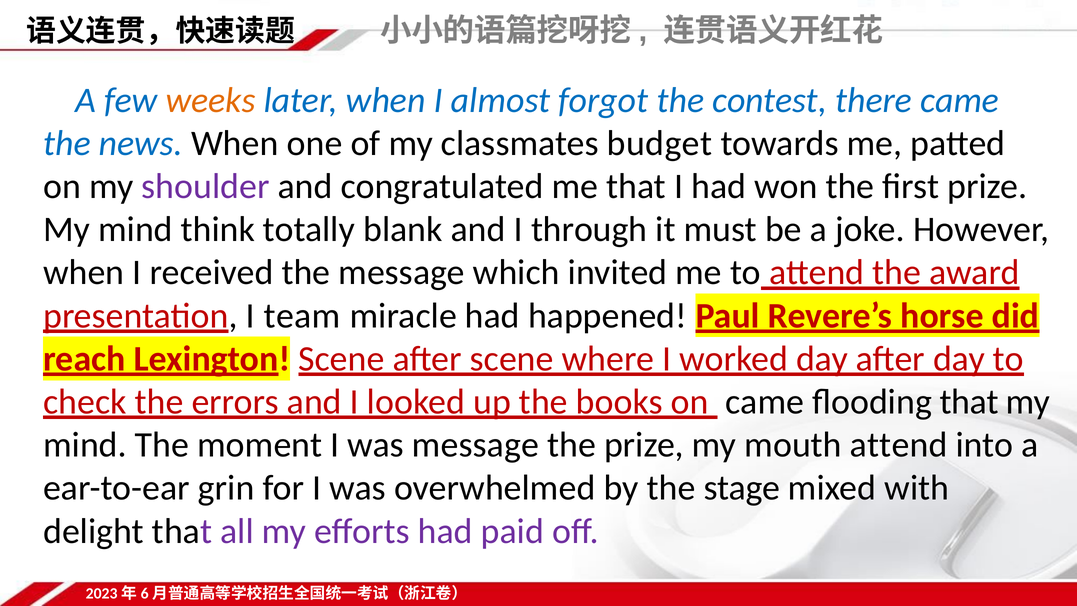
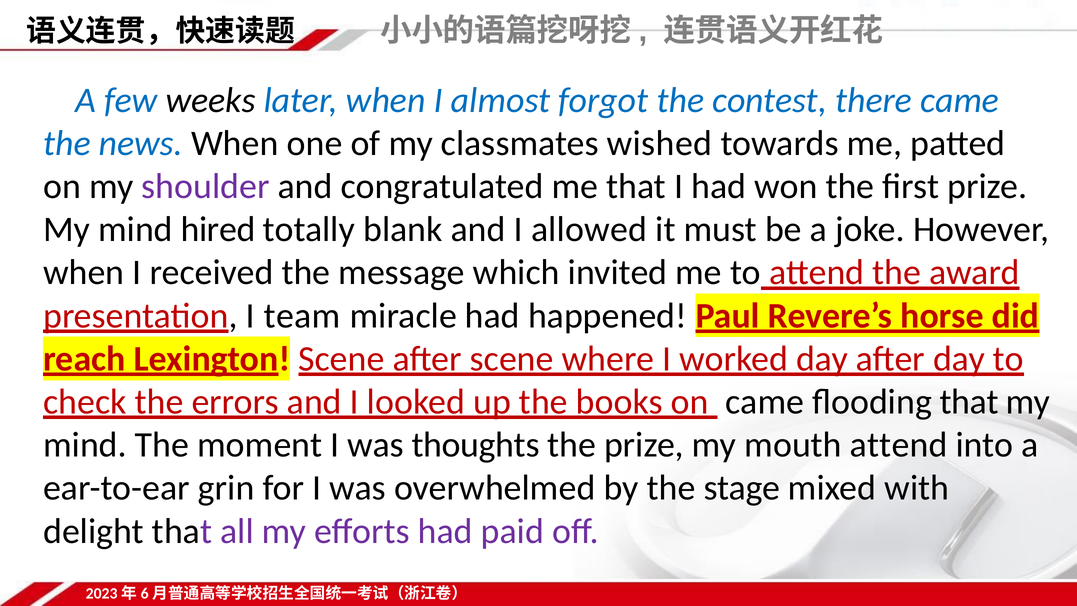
weeks colour: orange -> black (211, 100)
budget: budget -> wished (659, 143)
think: think -> hired (218, 229)
through: through -> allowed (589, 229)
was message: message -> thoughts (476, 445)
